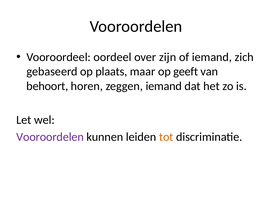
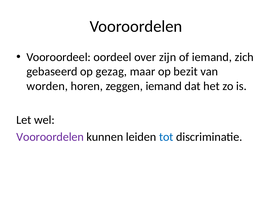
plaats: plaats -> gezag (111, 72)
geeft: geeft -> bezit (186, 72)
behoort: behoort -> worden (47, 86)
tot colour: orange -> blue (166, 137)
